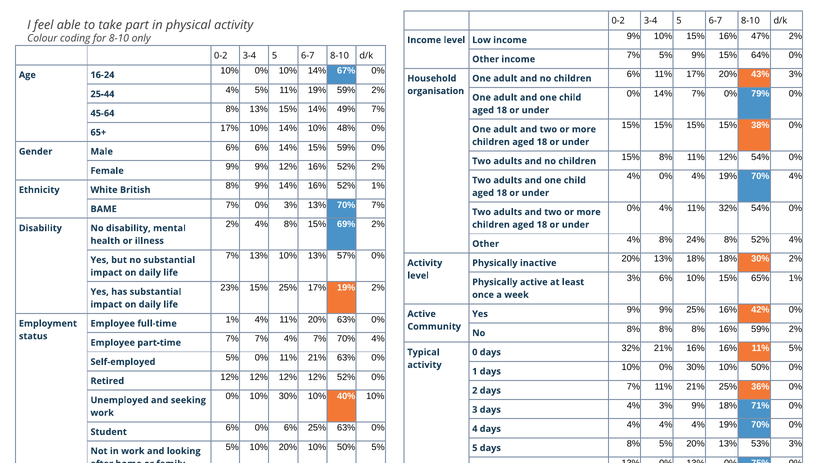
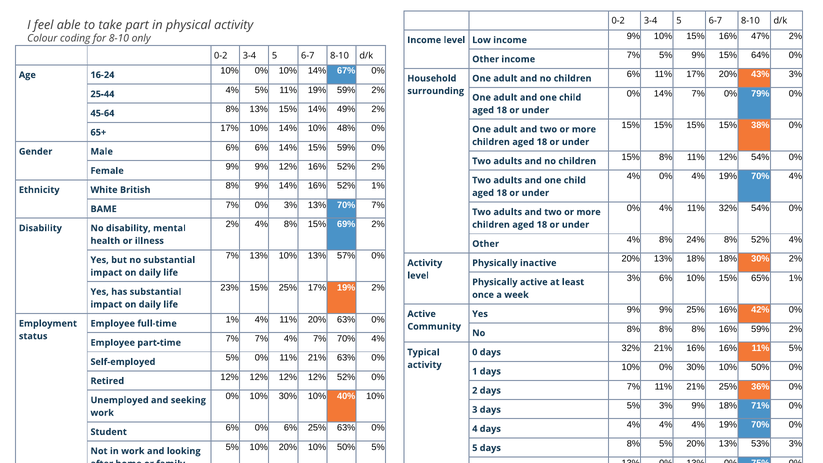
organisation: organisation -> surrounding (436, 91)
49% 7%: 7% -> 2% (378, 109)
3 days 4%: 4% -> 5% (633, 406)
